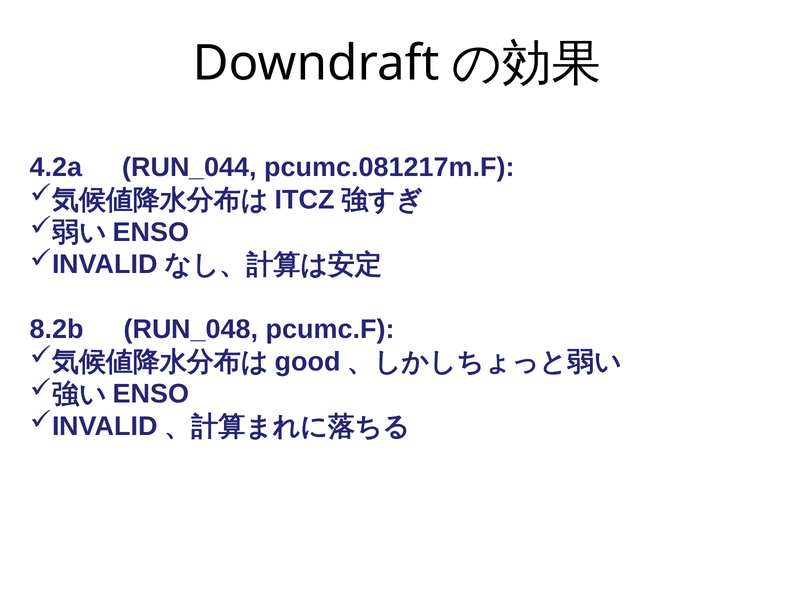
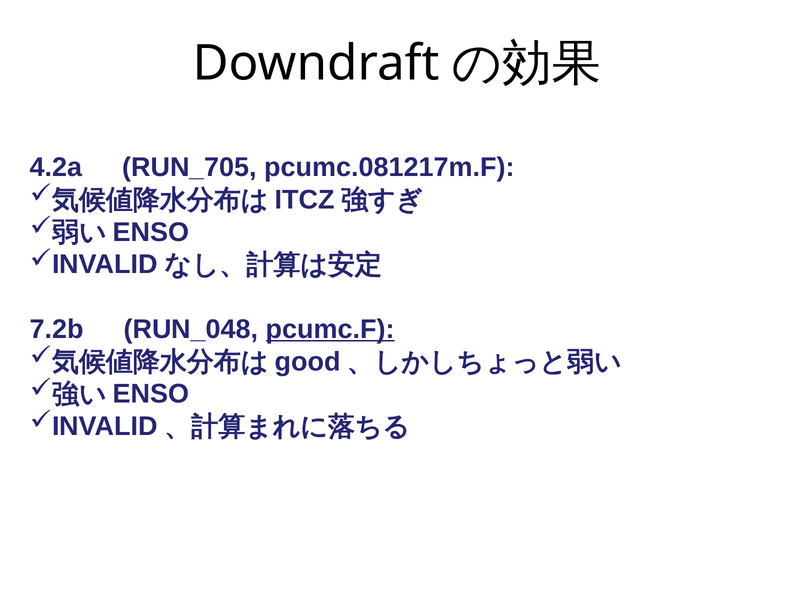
RUN_044: RUN_044 -> RUN_705 (190, 167)
8.2b: 8.2b -> 7.2b (57, 329)
pcumc.F underline: none -> present (330, 329)
